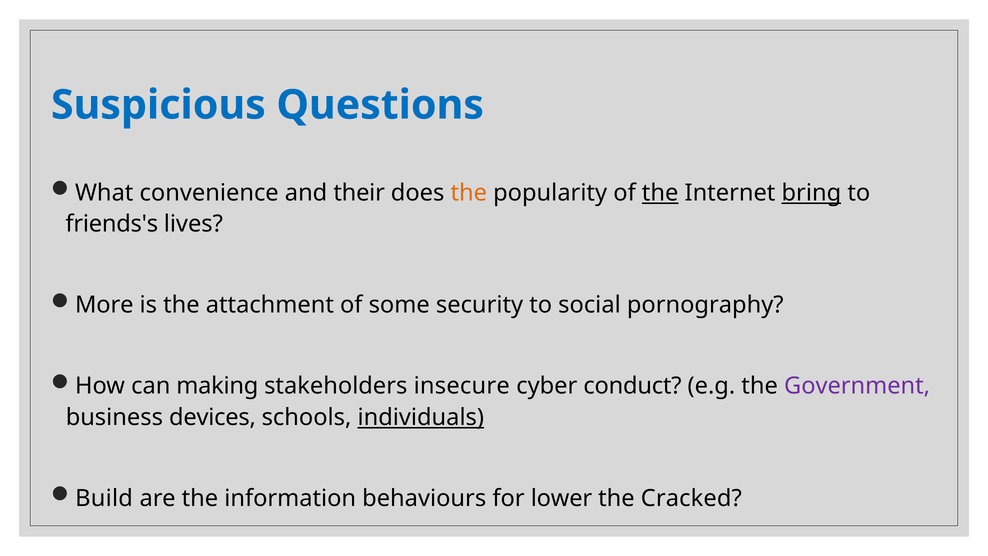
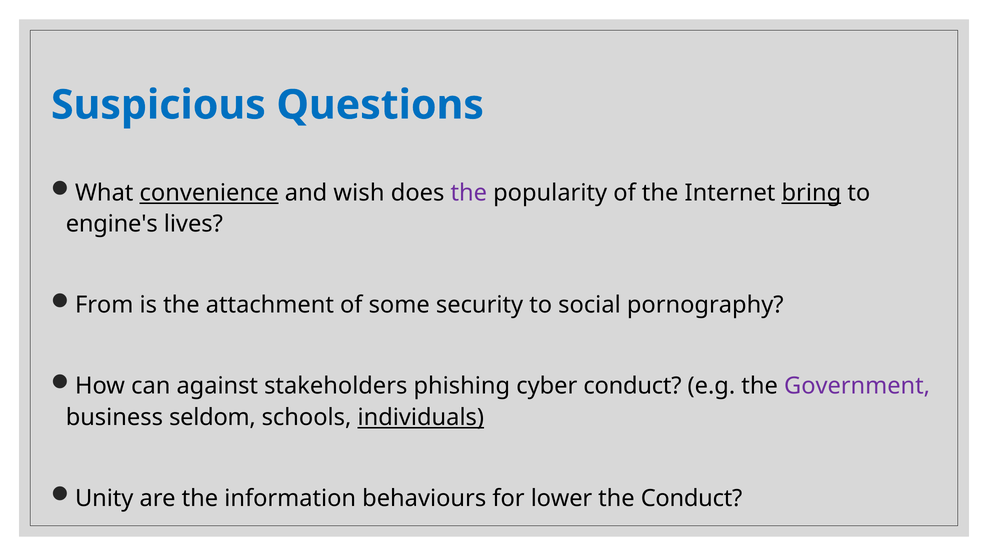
convenience underline: none -> present (209, 193)
their: their -> wish (359, 193)
the colour: orange -> purple (469, 193)
the underline: present -> none (660, 193)
friends's: friends's -> engine's (112, 224)
More: More -> From (104, 305)
making: making -> against (217, 386)
insecure: insecure -> phishing (462, 386)
devices: devices -> seldom (212, 417)
Build: Build -> Unity (104, 498)
the Cracked: Cracked -> Conduct (692, 498)
